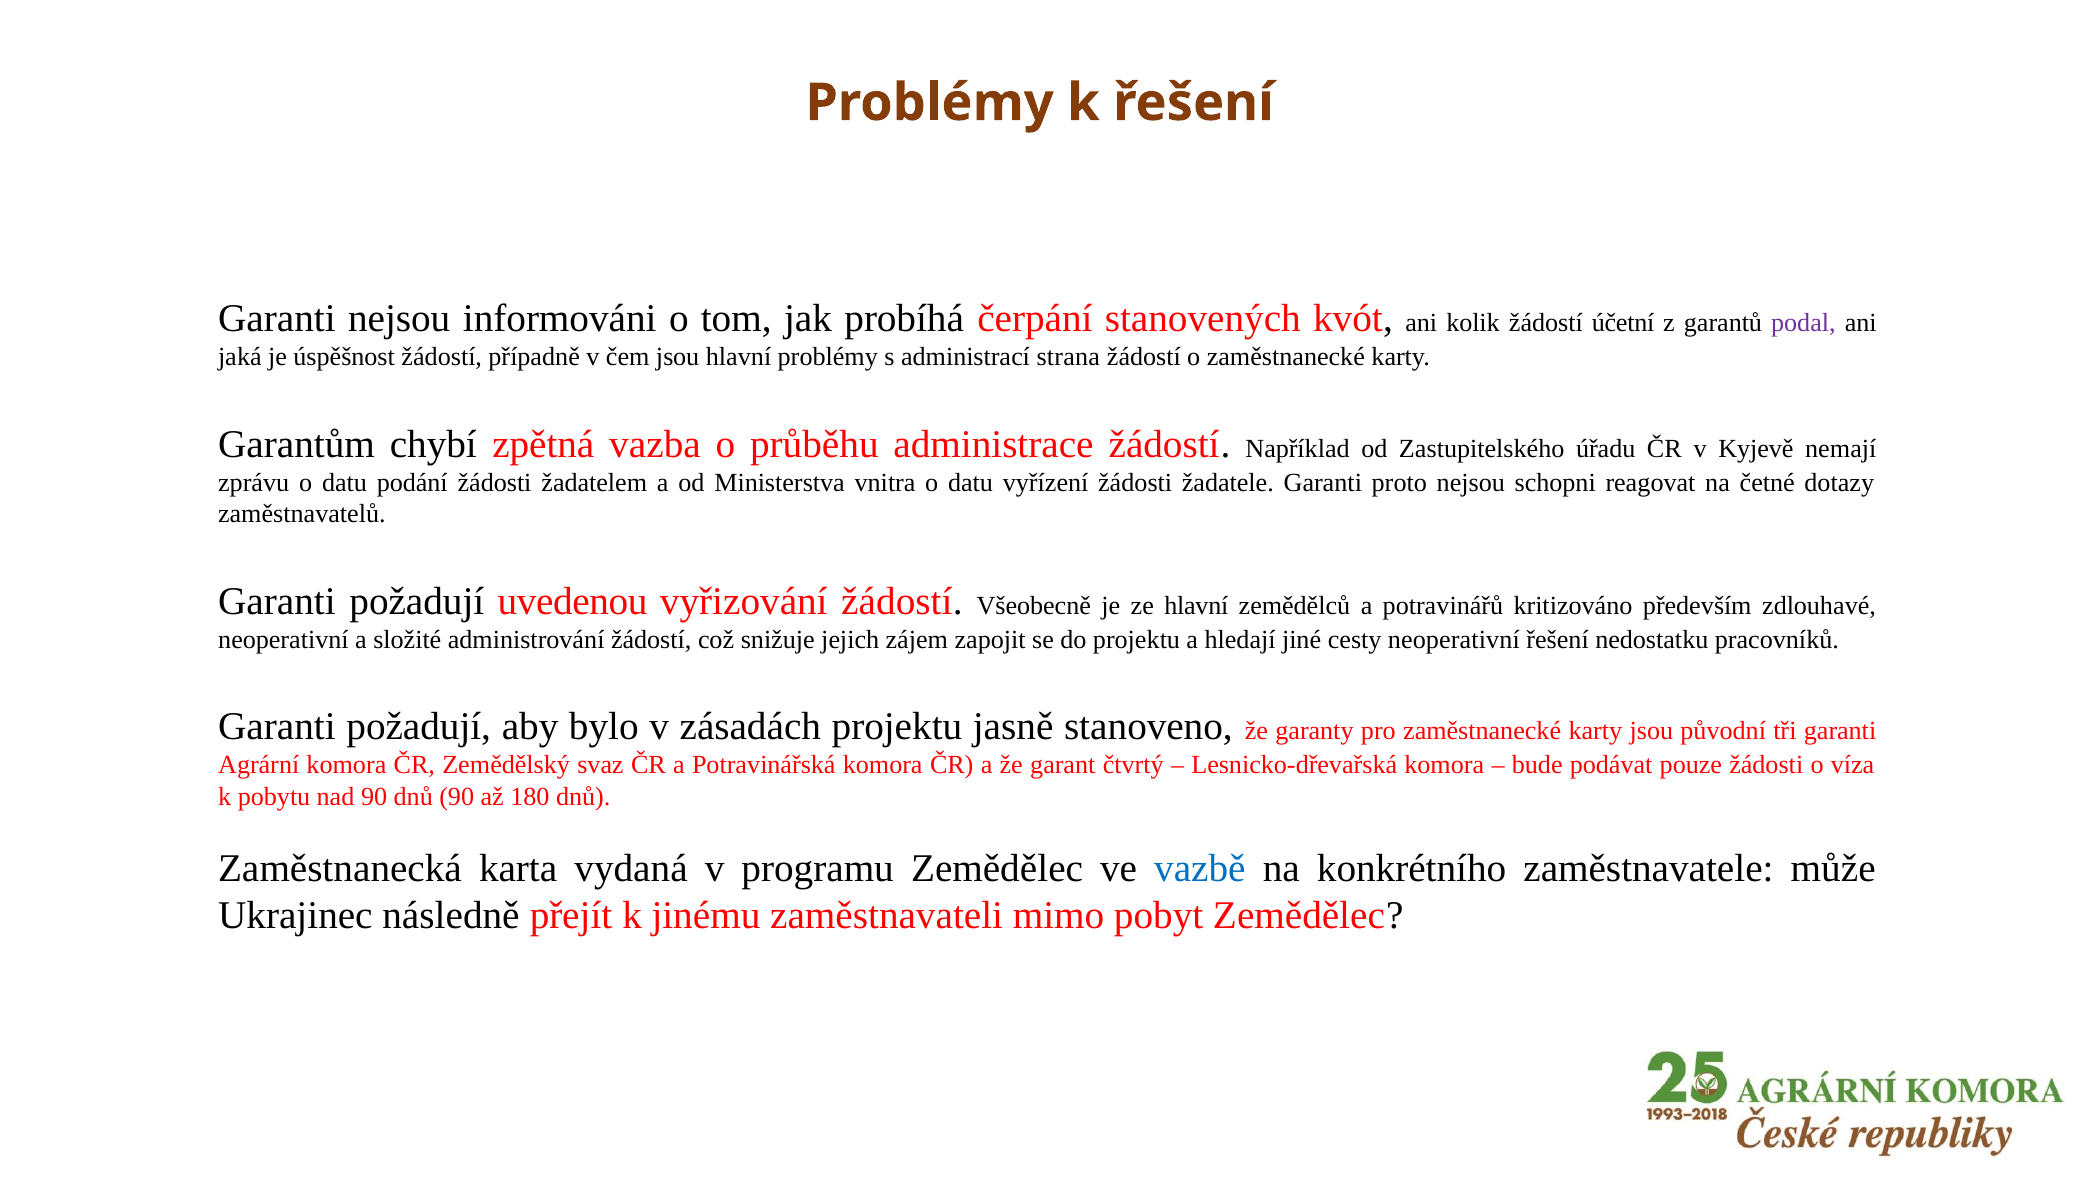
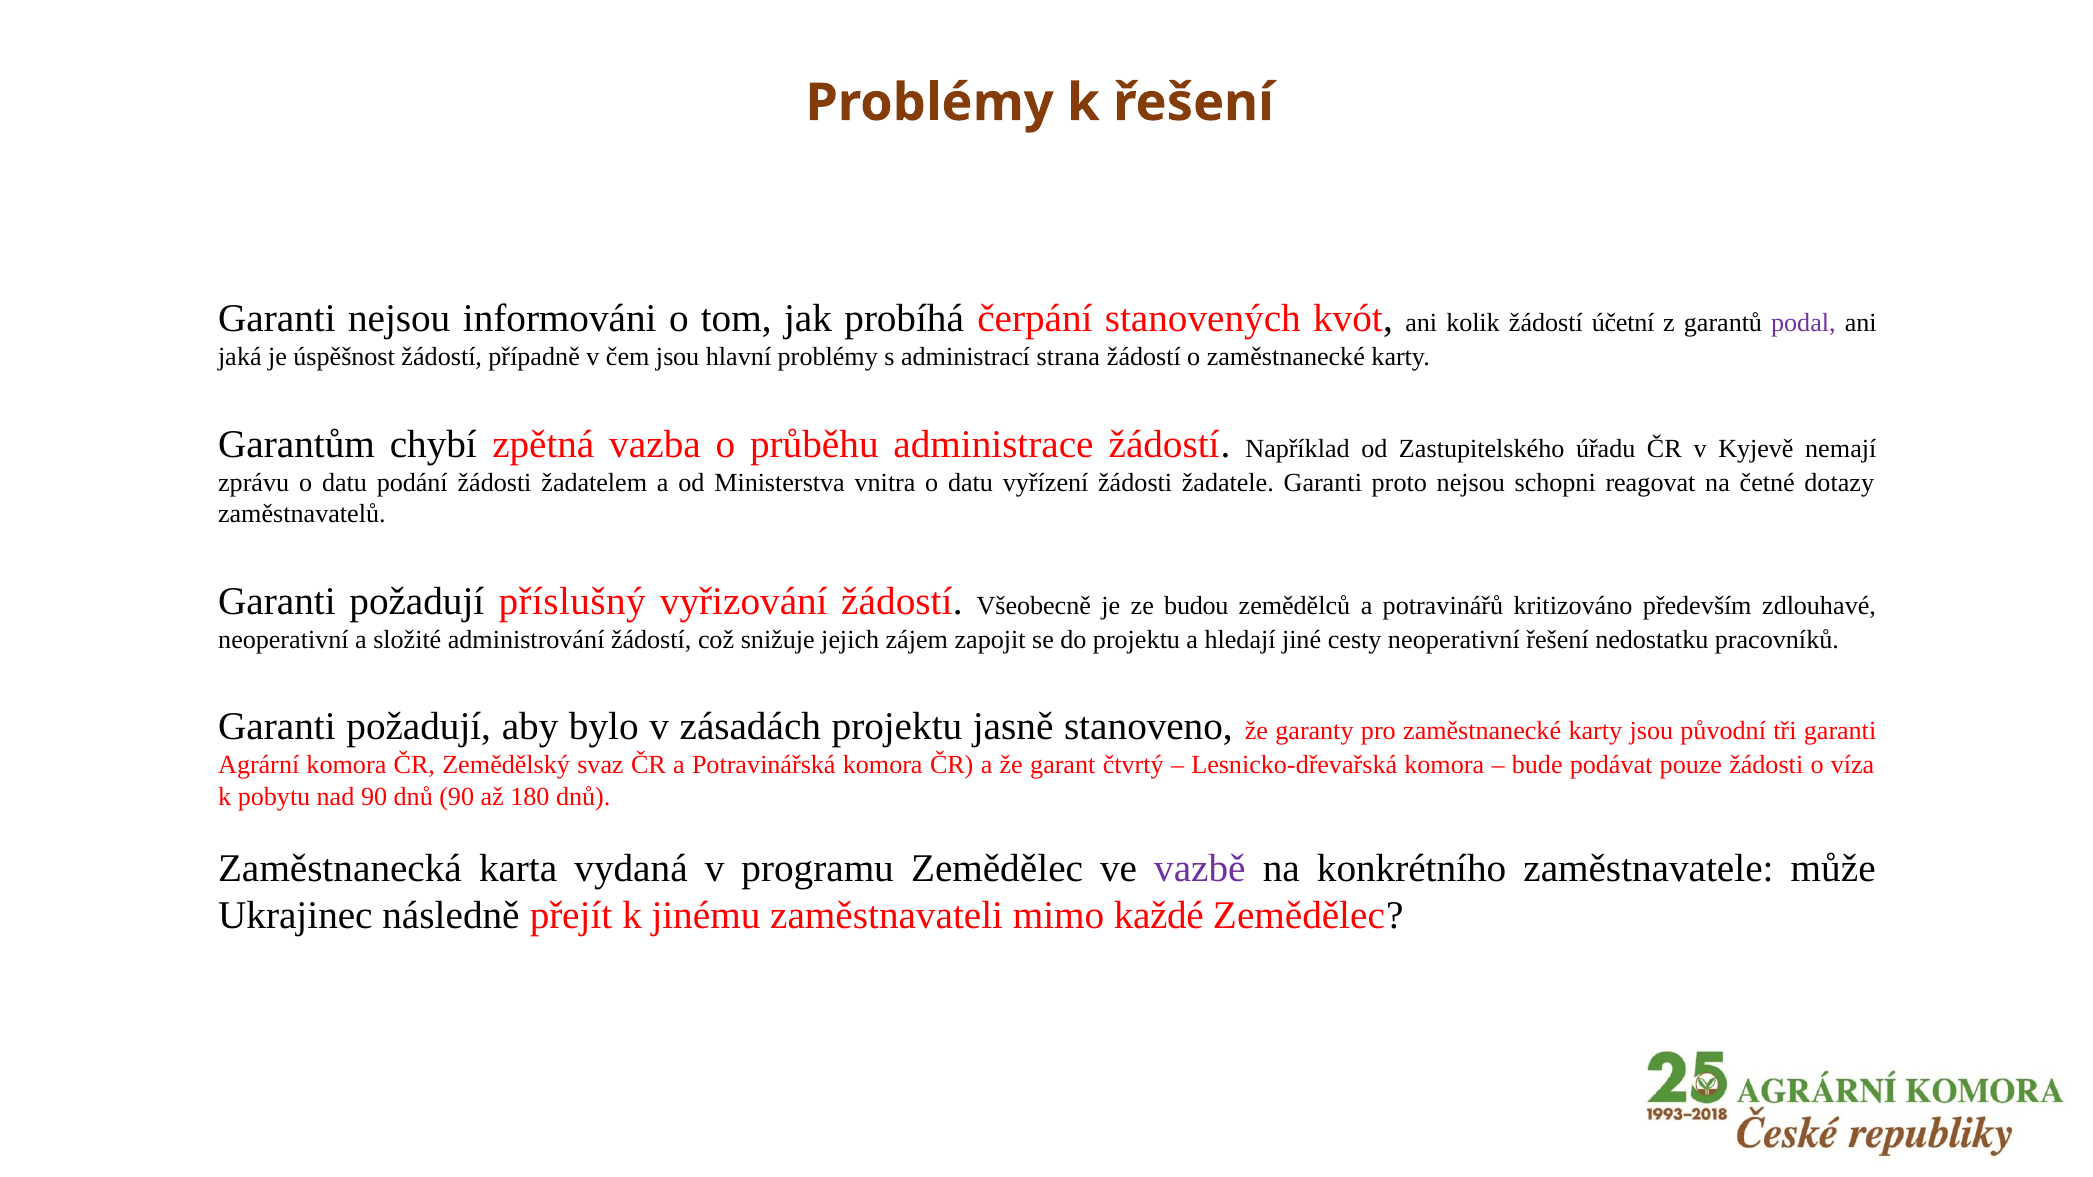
uvedenou: uvedenou -> příslušný (572, 601)
ze hlavní: hlavní -> budou (1196, 606)
vazbě colour: blue -> purple (1200, 868)
pobyt: pobyt -> každé (1159, 915)
